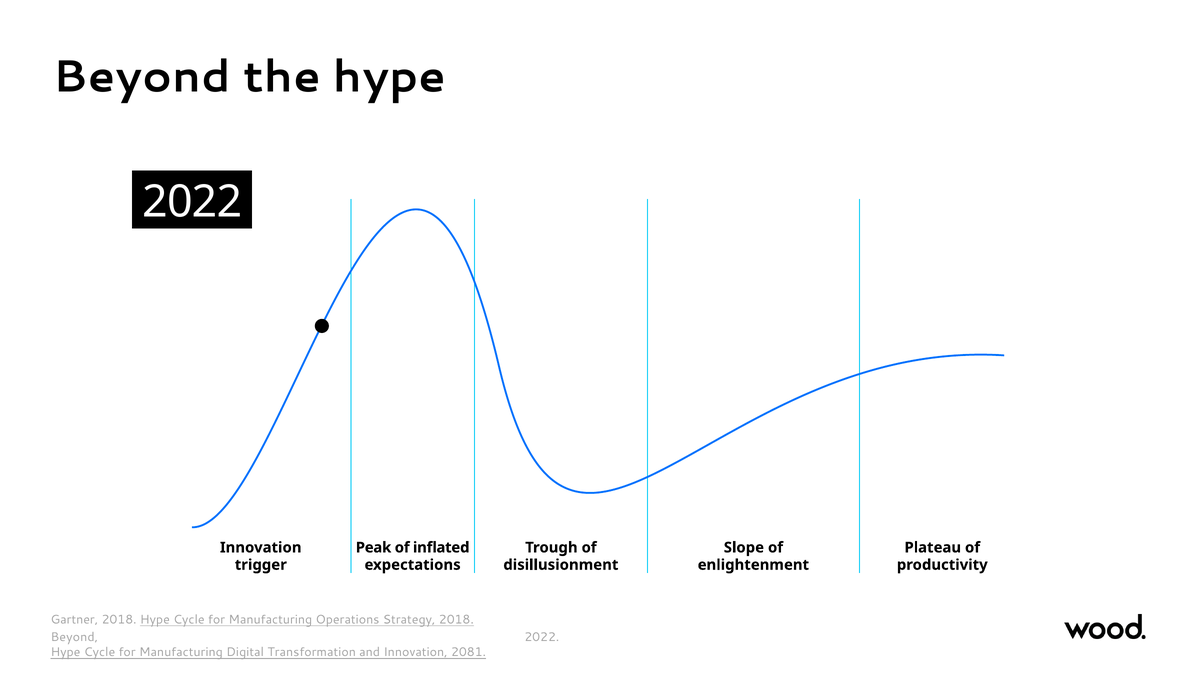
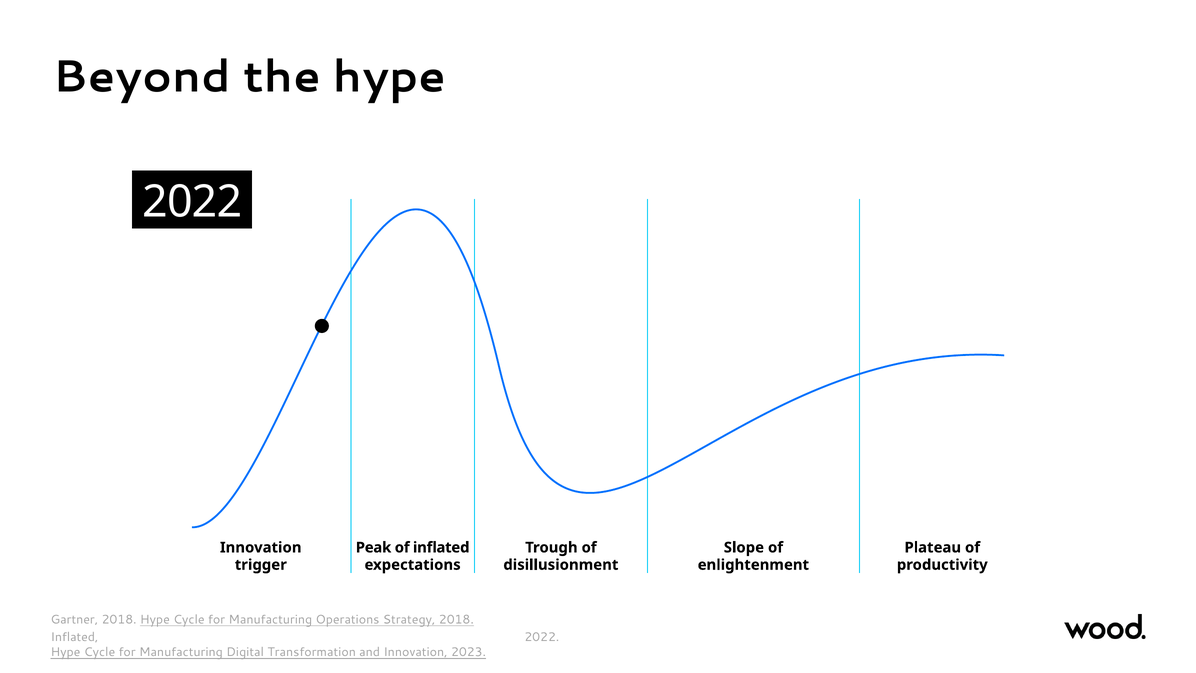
Beyond: Beyond -> Inflated (74, 637)
2081: 2081 -> 2023 (469, 652)
